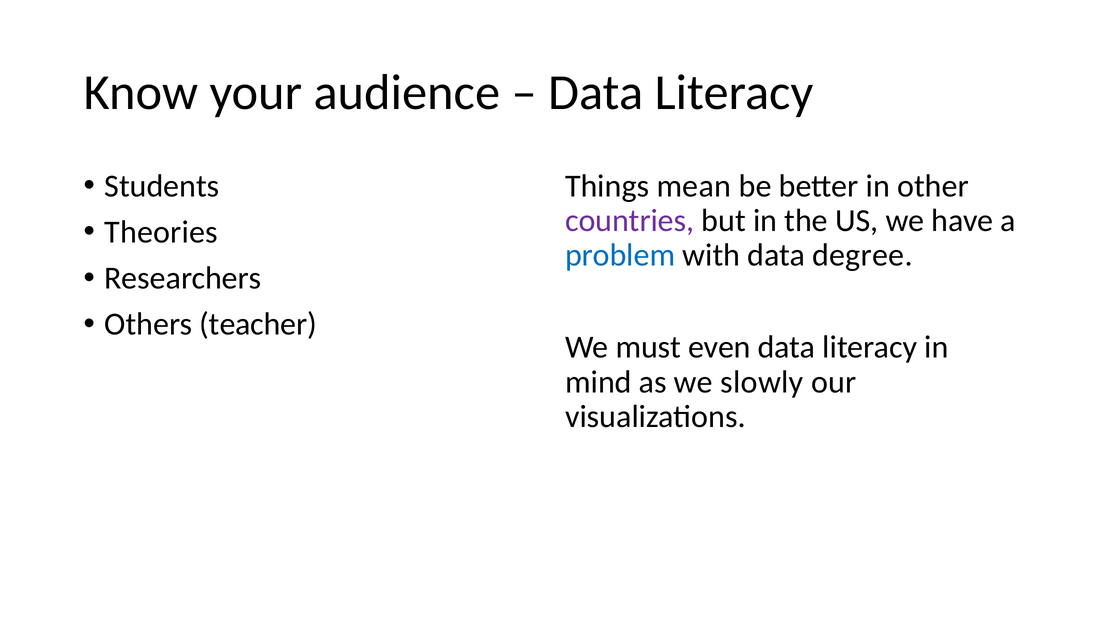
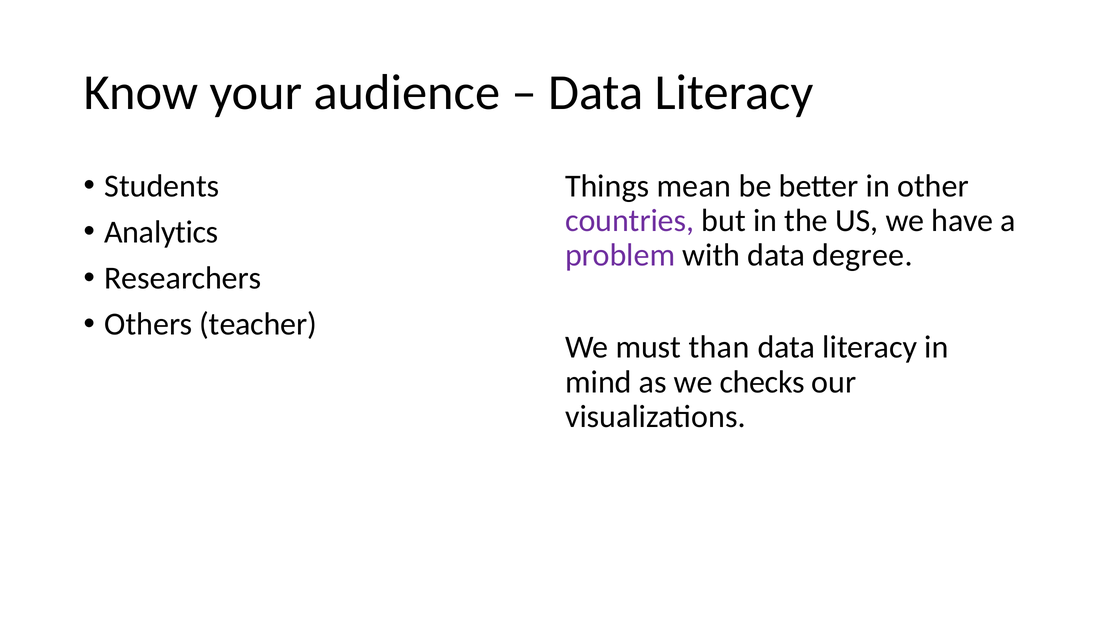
Theories: Theories -> Analytics (161, 232)
problem colour: blue -> purple (620, 255)
even: even -> than (719, 347)
slowly: slowly -> checks (762, 382)
